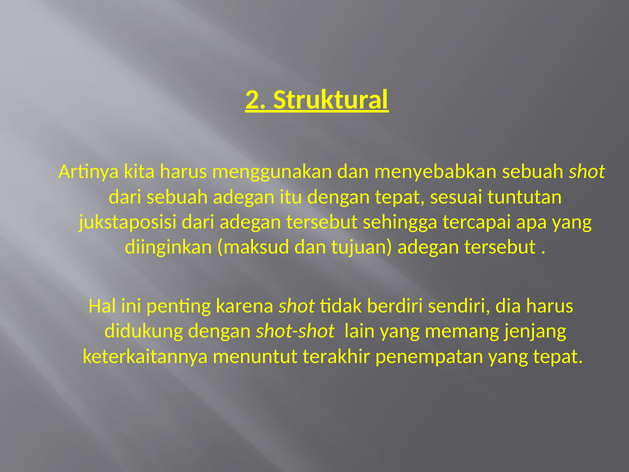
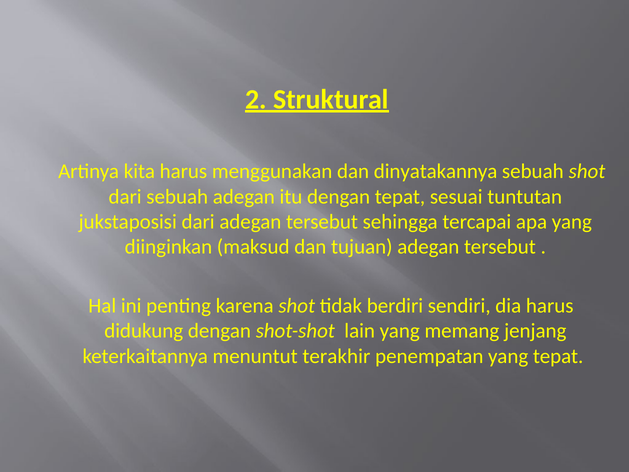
menyebabkan: menyebabkan -> dinyatakannya (436, 171)
